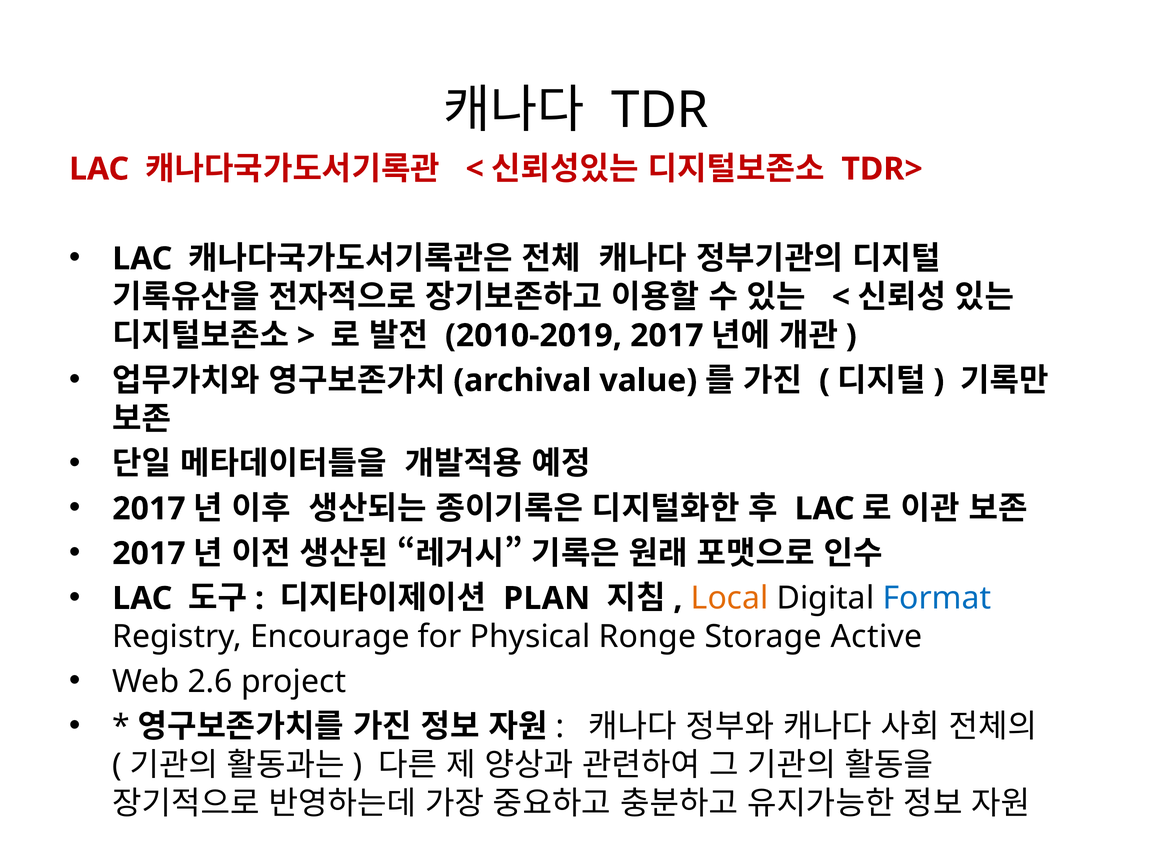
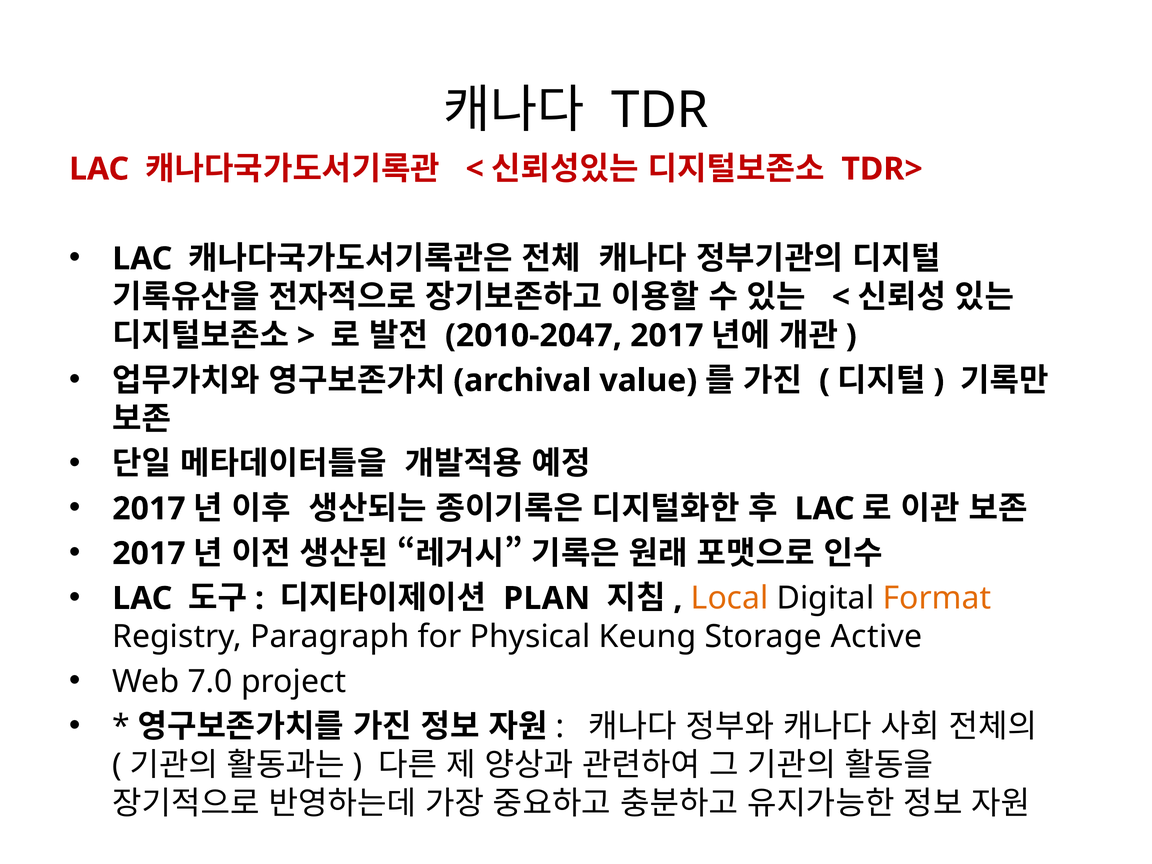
2010-2019: 2010-2019 -> 2010-2047 (533, 336)
Format colour: blue -> orange (937, 598)
Encourage: Encourage -> Paragraph (330, 637)
Ronge: Ronge -> Keung (648, 637)
2.6: 2.6 -> 7.0 (210, 682)
